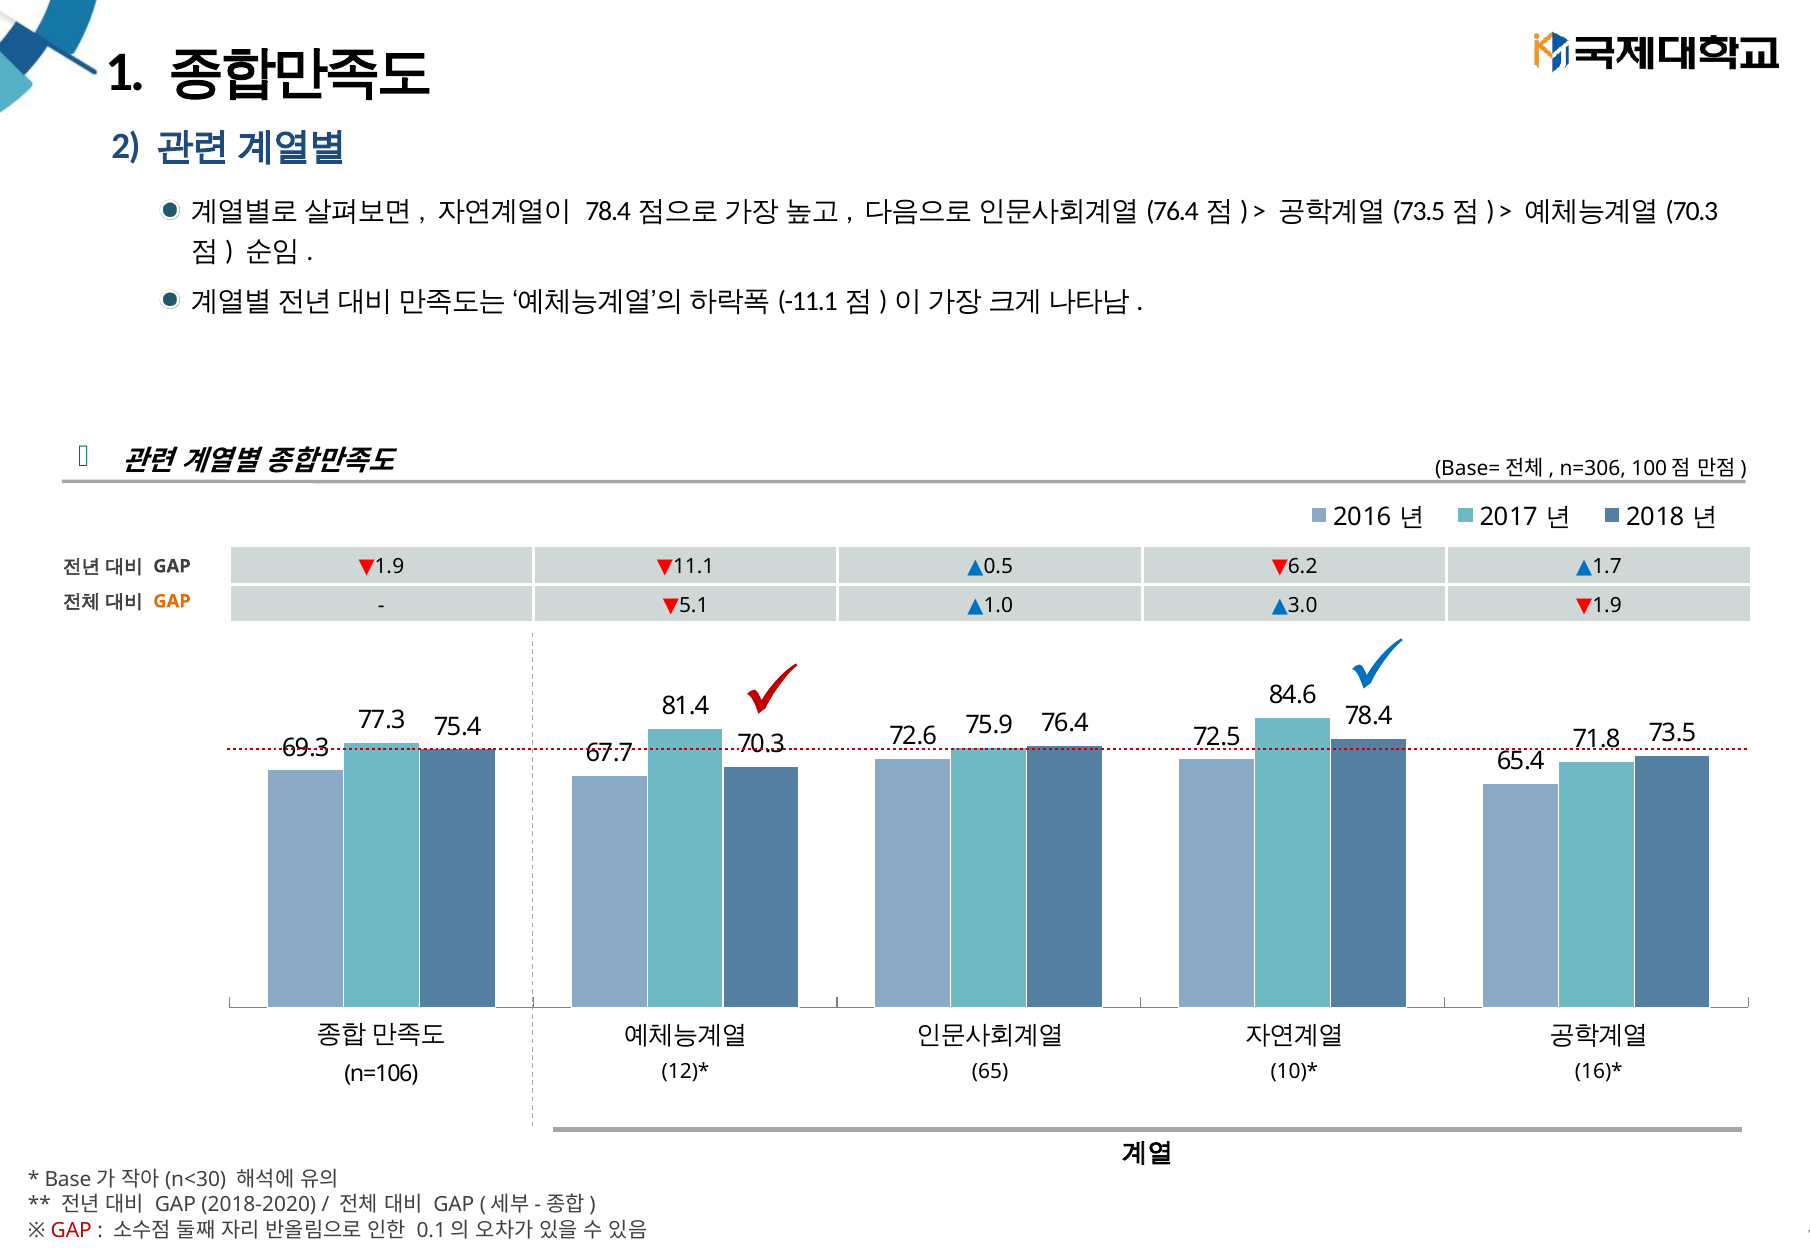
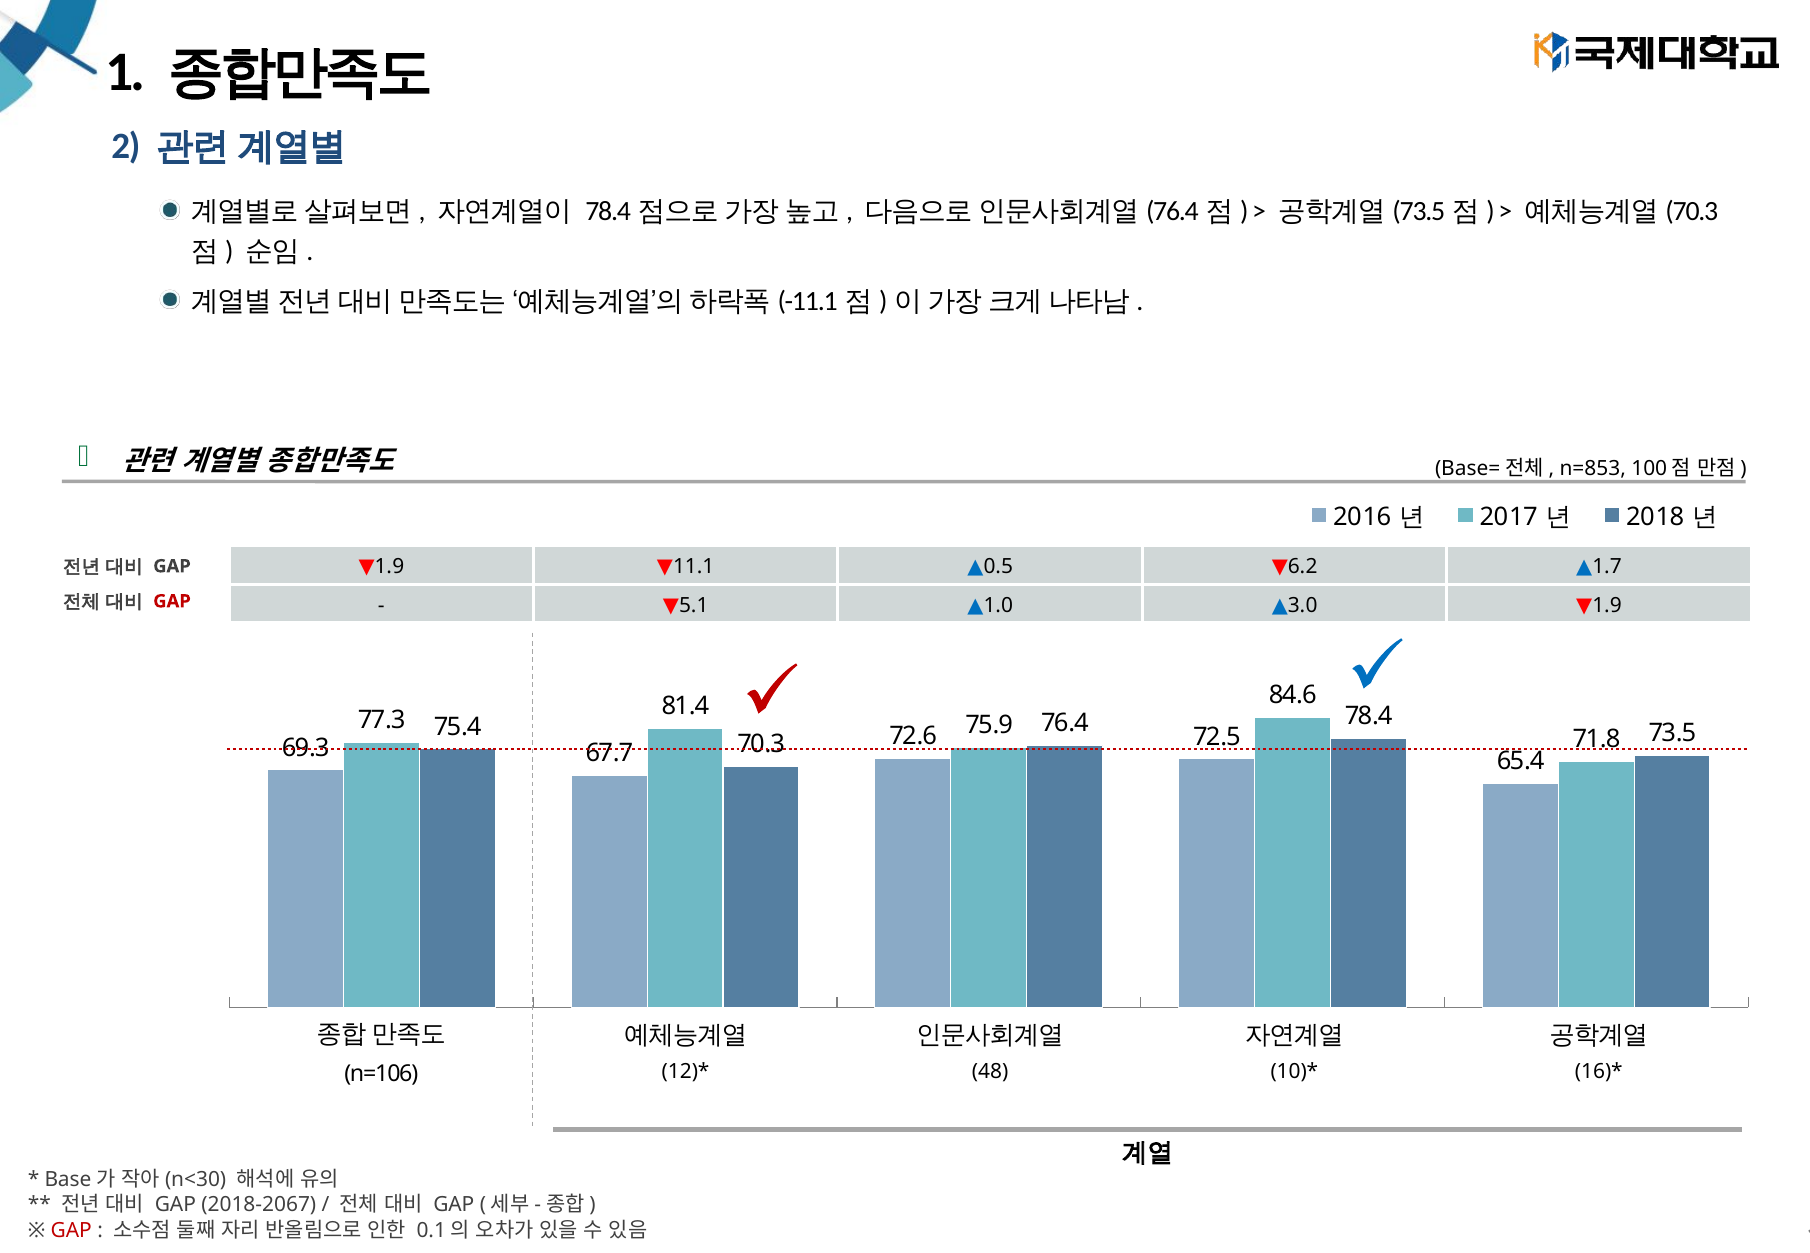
n=306: n=306 -> n=853 (1593, 469)
GAP colour: orange -> red (172, 601)
65: 65 -> 48 (990, 1072)
2018-2020: 2018-2020 -> 2018-2067 (259, 1205)
